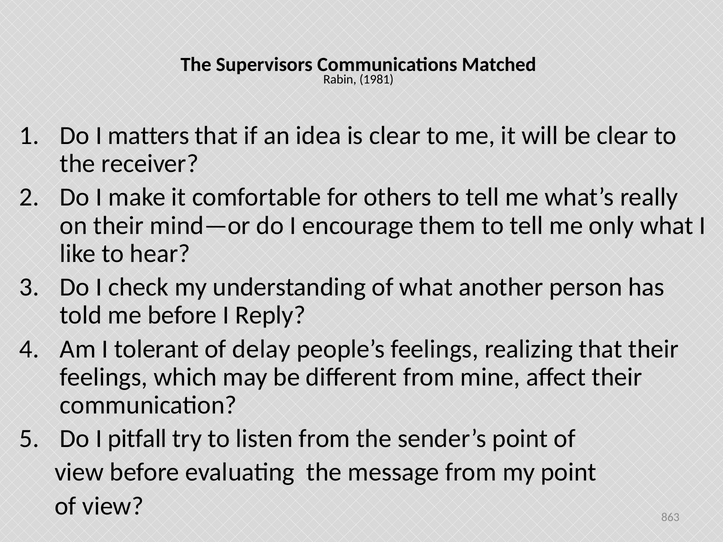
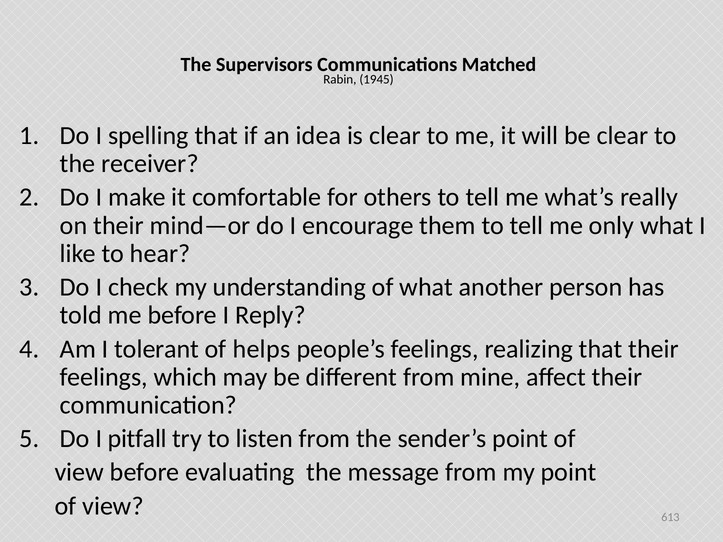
1981: 1981 -> 1945 (377, 79)
matters: matters -> spelling (148, 136)
delay: delay -> helps (261, 349)
863: 863 -> 613 (670, 518)
